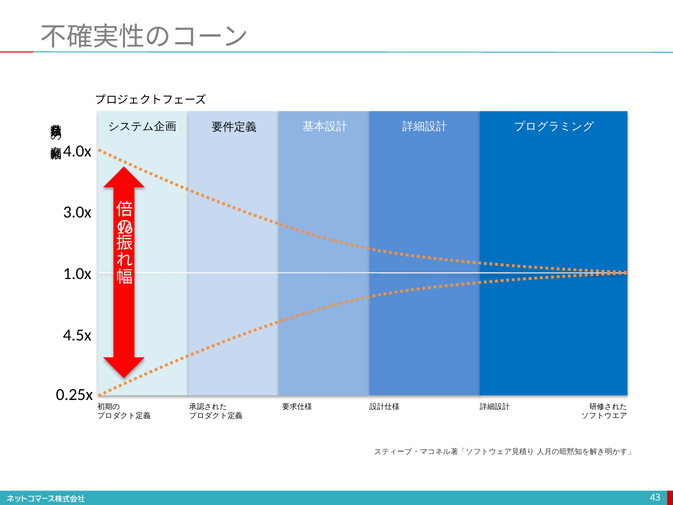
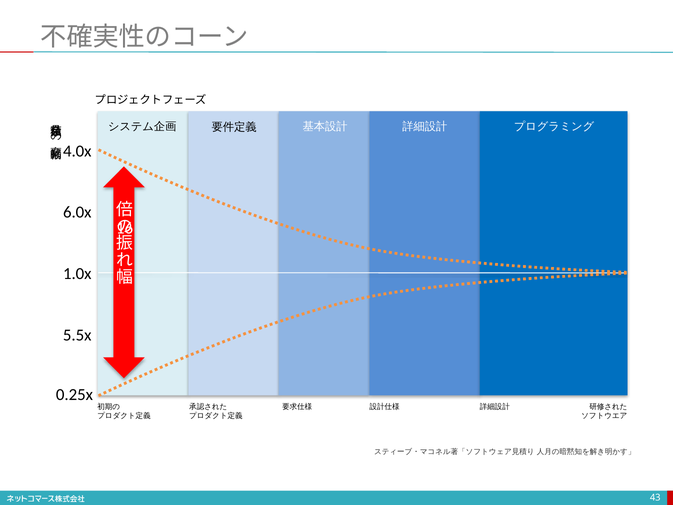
3.0x: 3.0x -> 6.0x (77, 212)
4.5x: 4.5x -> 5.5x (77, 335)
